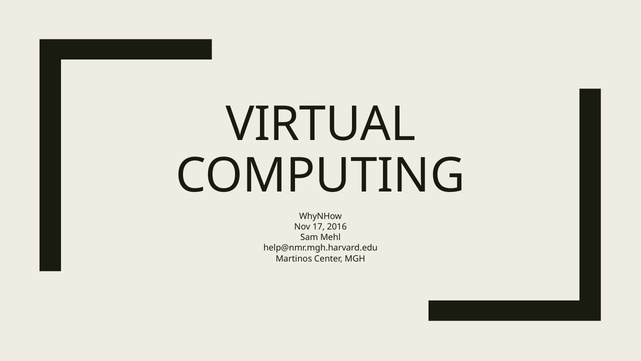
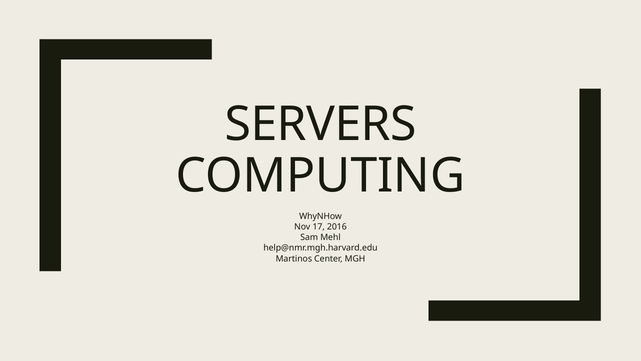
VIRTUAL: VIRTUAL -> SERVERS (321, 124)
